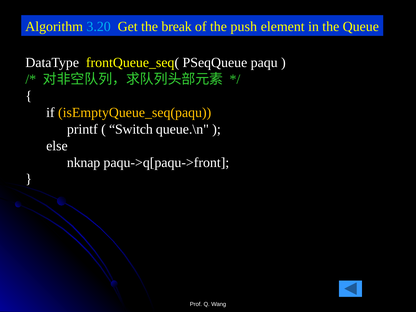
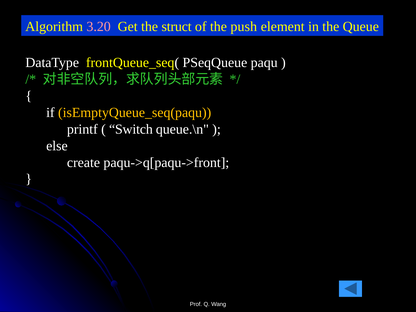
3.20 colour: light blue -> pink (99, 26)
break: break -> struct (177, 26)
nknap: nknap -> create (83, 162)
